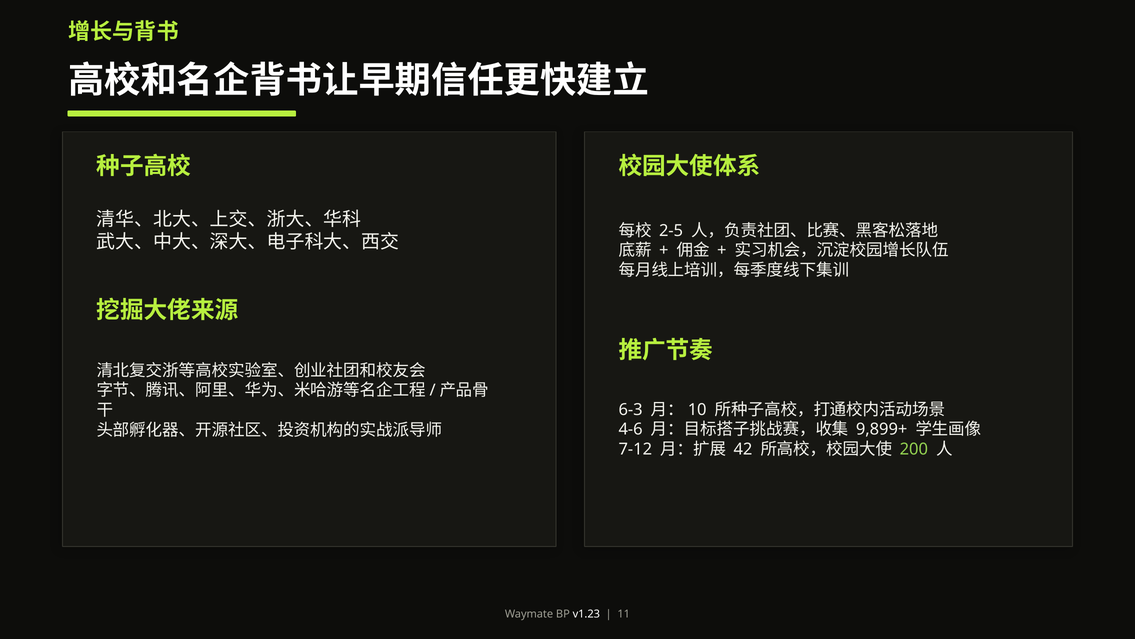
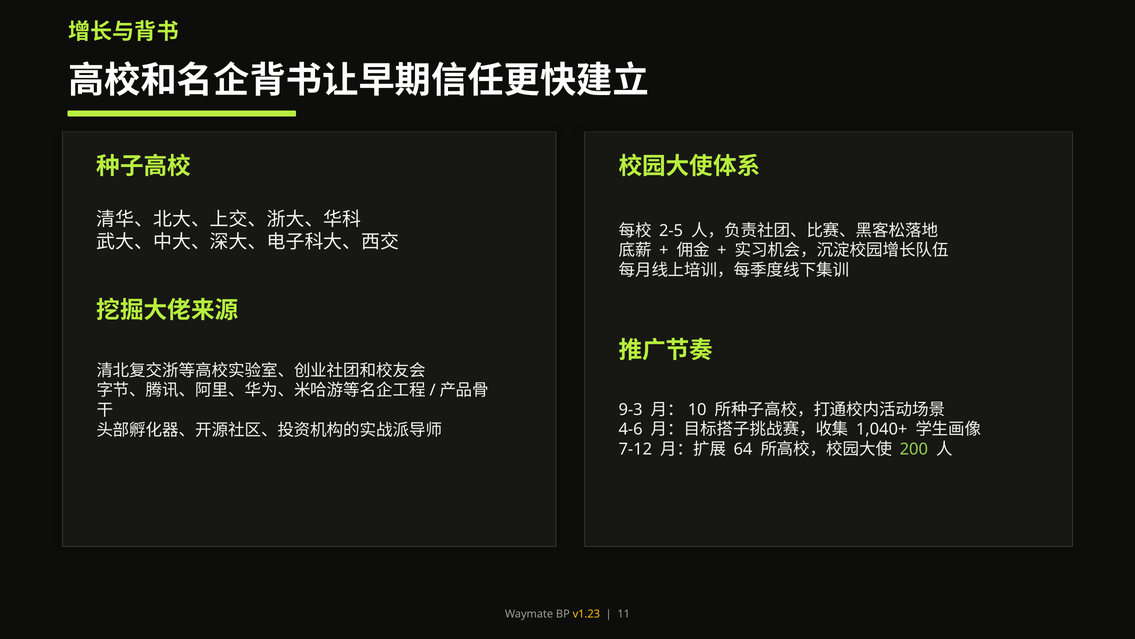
6-3: 6-3 -> 9-3 (631, 409)
9,899+: 9,899+ -> 1,040+ (882, 429)
42: 42 -> 64 (743, 449)
v1.23 colour: white -> yellow (586, 614)
